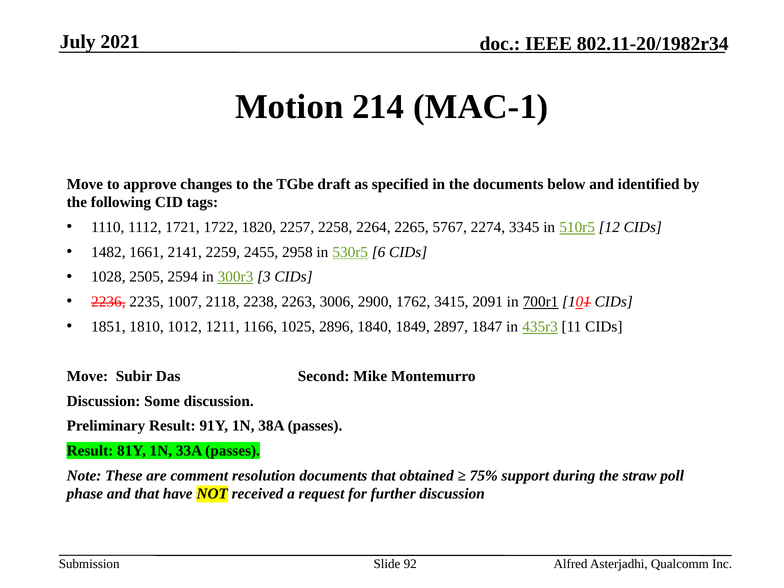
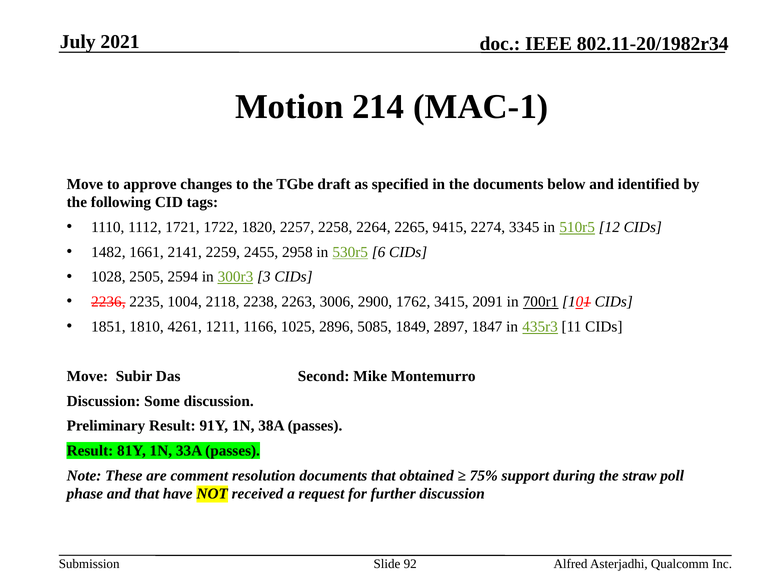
5767: 5767 -> 9415 (450, 227)
1007: 1007 -> 1004 (185, 302)
1012: 1012 -> 4261 (185, 327)
1840: 1840 -> 5085 (374, 327)
